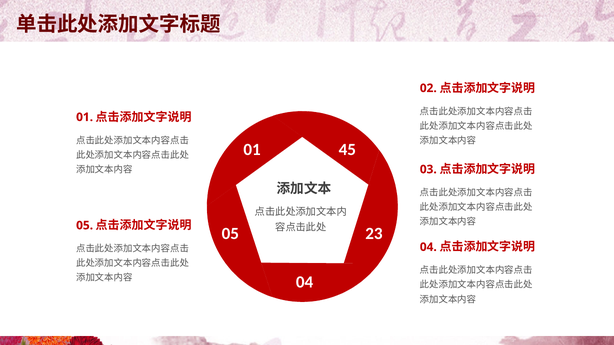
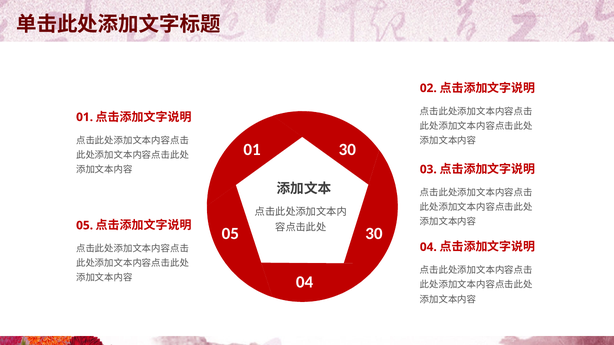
01 45: 45 -> 30 (347, 150)
05 23: 23 -> 30 (374, 234)
